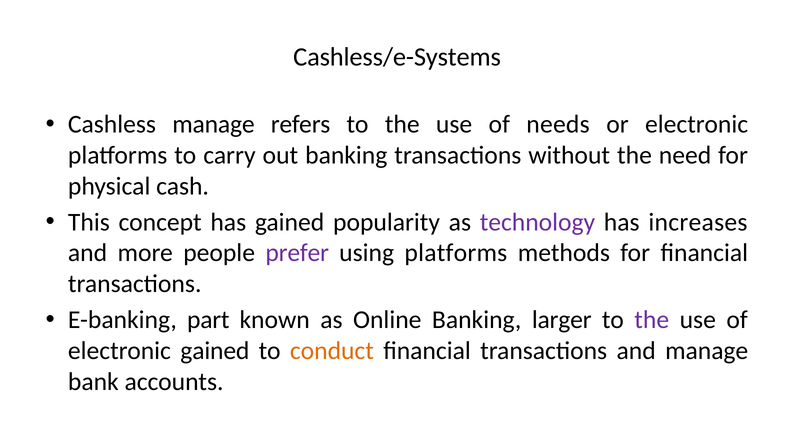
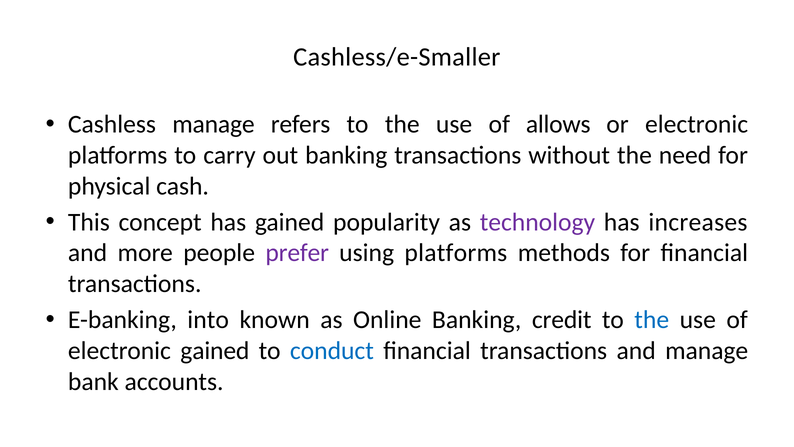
Cashless/e-Systems: Cashless/e-Systems -> Cashless/e-Smaller (397, 57)
needs: needs -> allows (558, 124)
part: part -> into (208, 320)
larger: larger -> credit (562, 320)
the colour: purple -> blue (652, 320)
conduct colour: orange -> blue (332, 350)
